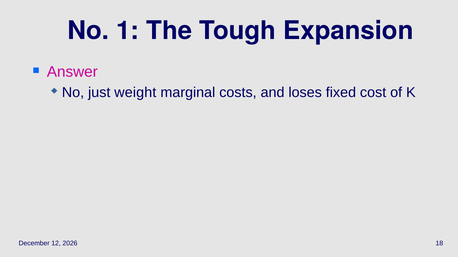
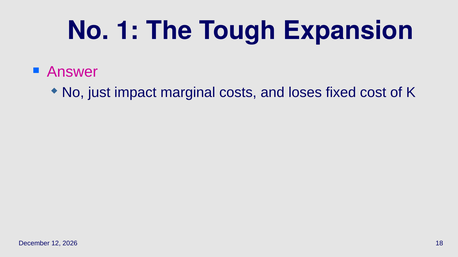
weight: weight -> impact (135, 93)
